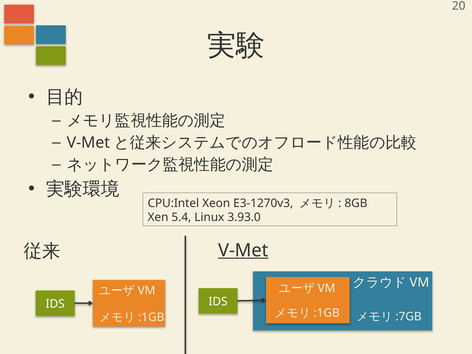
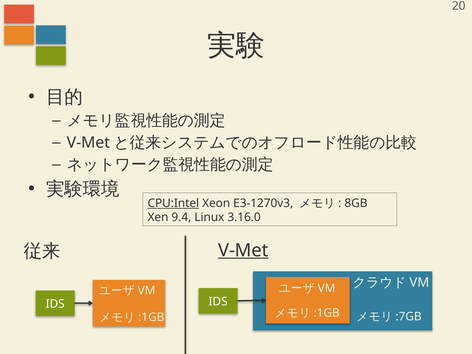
CPU:Intel underline: none -> present (173, 203)
5.4: 5.4 -> 9.4 (181, 217)
3.93.0: 3.93.0 -> 3.16.0 (244, 217)
